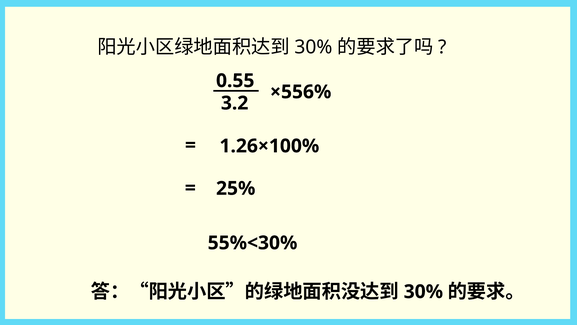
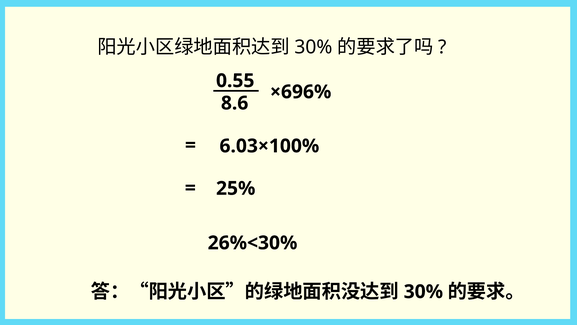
×556%: ×556% -> ×696% (301, 92)
3.2: 3.2 -> 8.6 (235, 103)
1.26×100%: 1.26×100% -> 6.03×100% (269, 146)
55%<30%: 55%<30% -> 26%<30% (253, 243)
